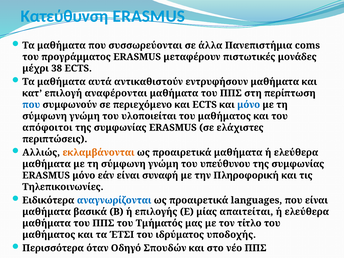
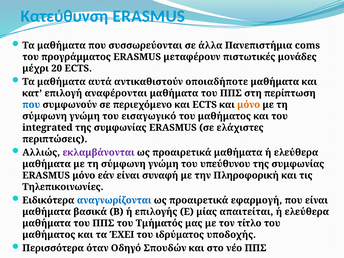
38: 38 -> 20 (57, 68)
εντρυφήσουν: εντρυφήσουν -> οποιαδήποτε (217, 82)
μόνο colour: blue -> orange (249, 105)
υλοποιείται: υλοποιείται -> εισαγωγικό (149, 116)
απόφοιτοι: απόφοιτοι -> integrated (47, 128)
εκλαμβάνονται colour: orange -> purple (99, 152)
languages: languages -> εφαρμογή (256, 200)
ΈΤΣΙ: ΈΤΣΙ -> ΈΧΕΙ (122, 235)
